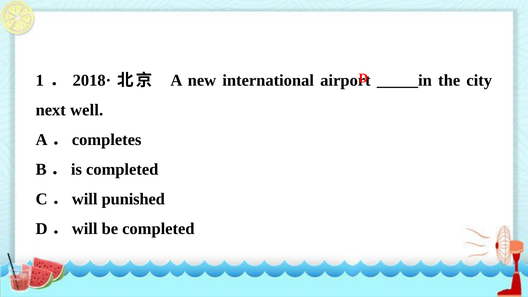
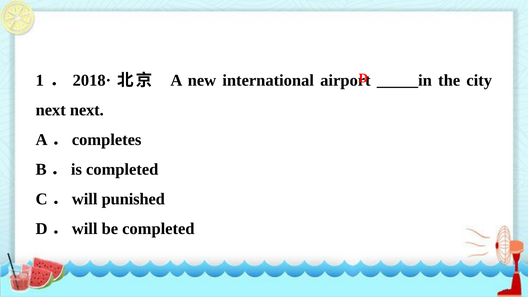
next well: well -> next (87, 110)
